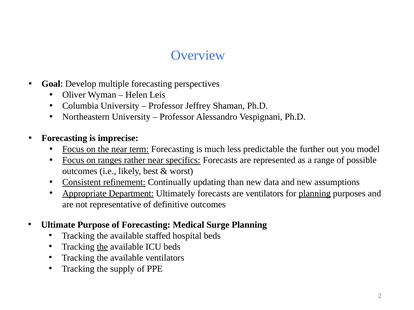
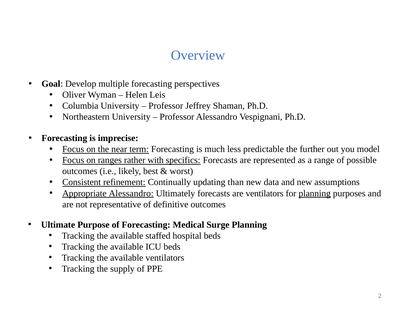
rather near: near -> with (156, 161)
Appropriate Department: Department -> Alessandro (131, 194)
the underline: present -> none (102, 247)
